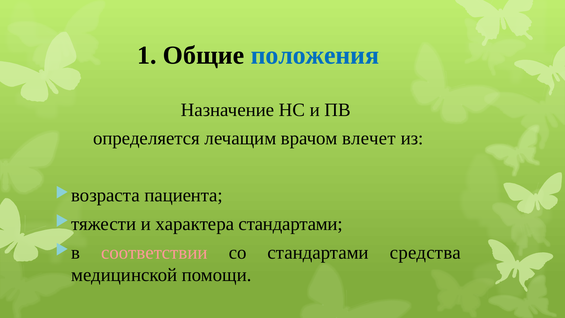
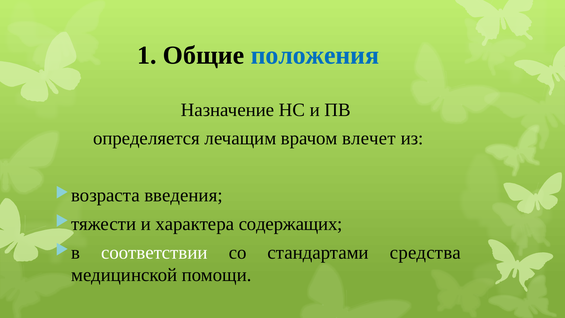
пациента: пациента -> введения (183, 195)
характера стандартами: стандартами -> содержащих (291, 224)
соответствии colour: pink -> white (154, 252)
